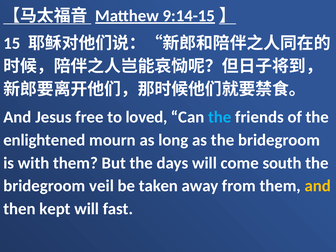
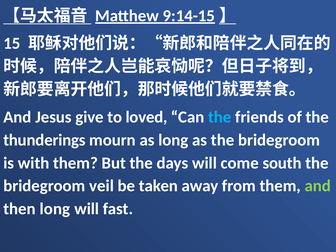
free: free -> give (90, 117)
enlightened: enlightened -> thunderings (44, 140)
and colour: yellow -> light green (318, 186)
then kept: kept -> long (55, 209)
